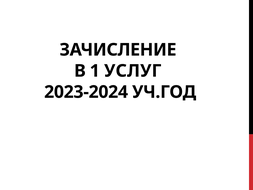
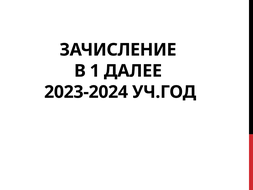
УСЛУГ: УСЛУГ -> ДАЛЕЕ (133, 71)
